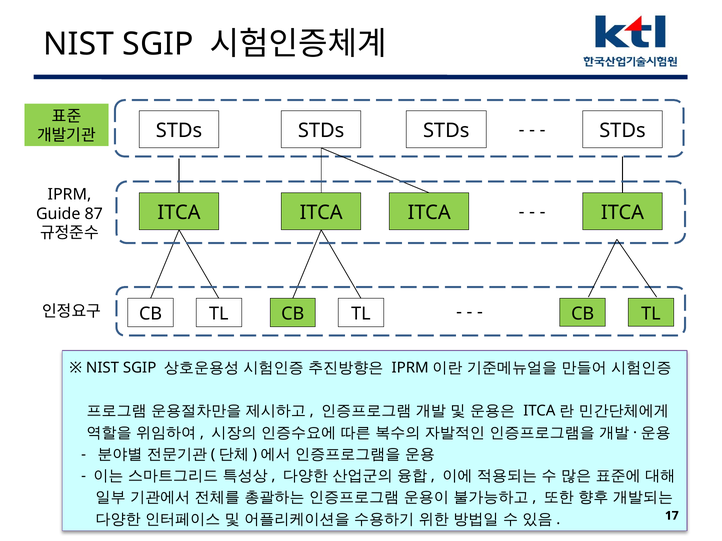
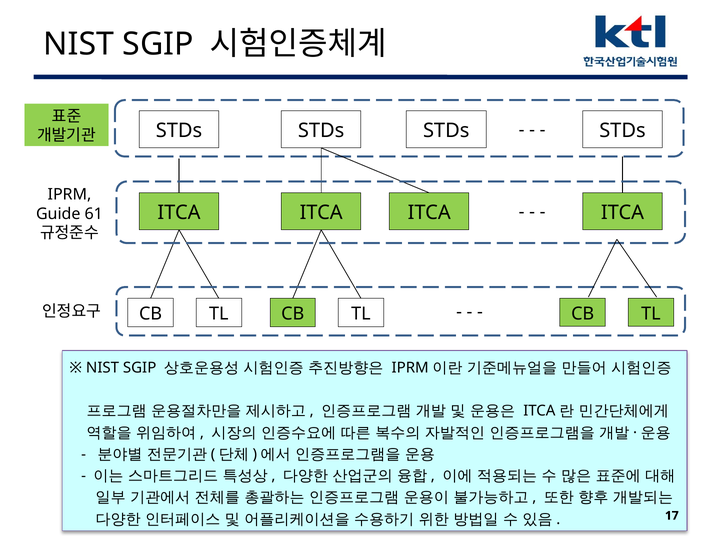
87: 87 -> 61 (94, 214)
